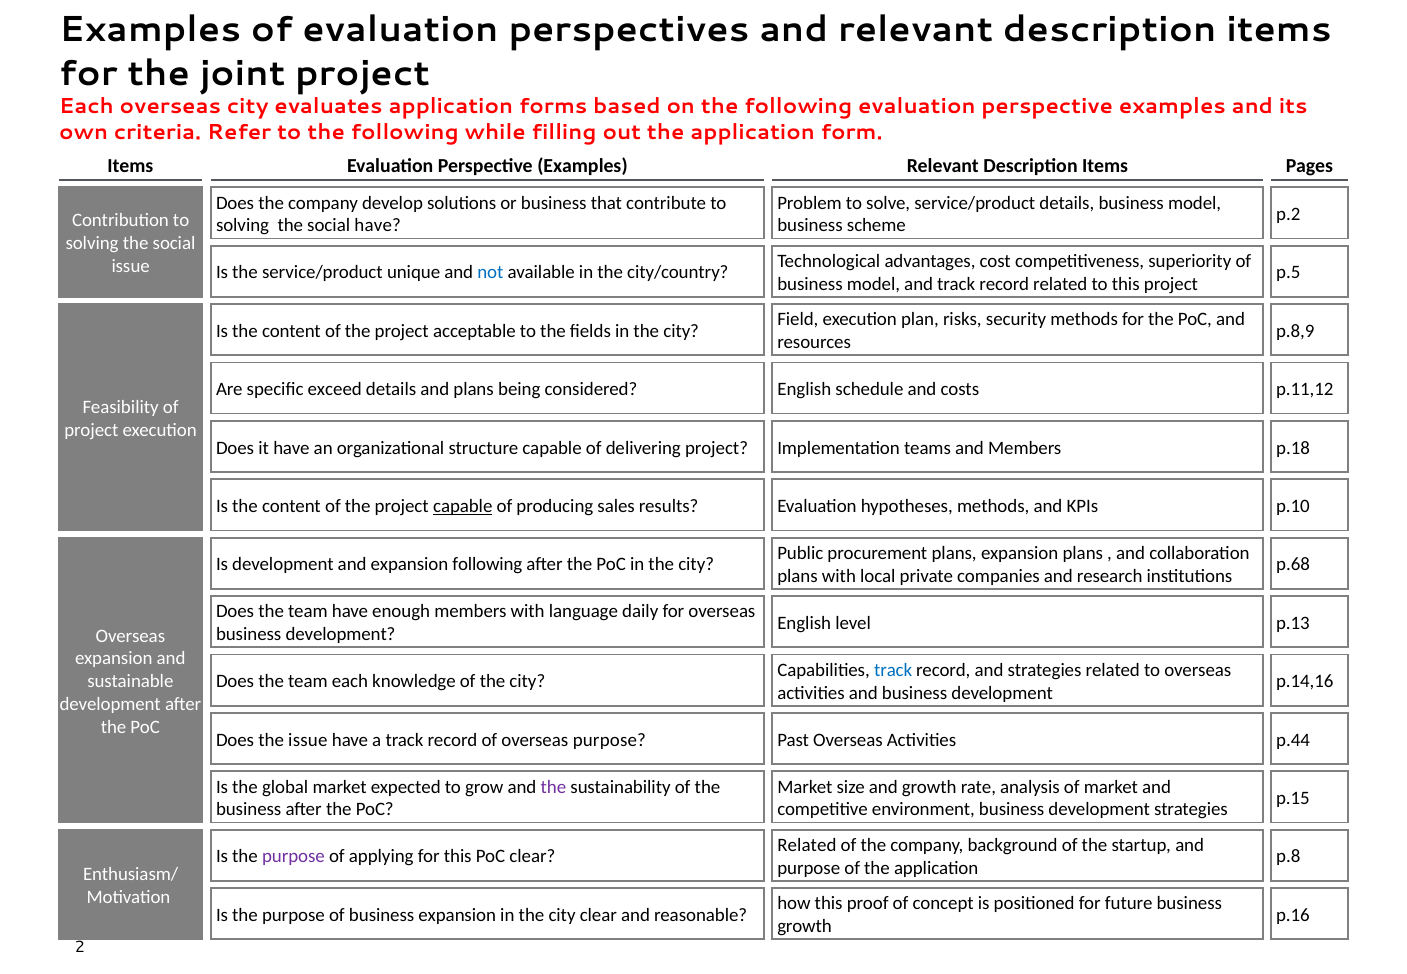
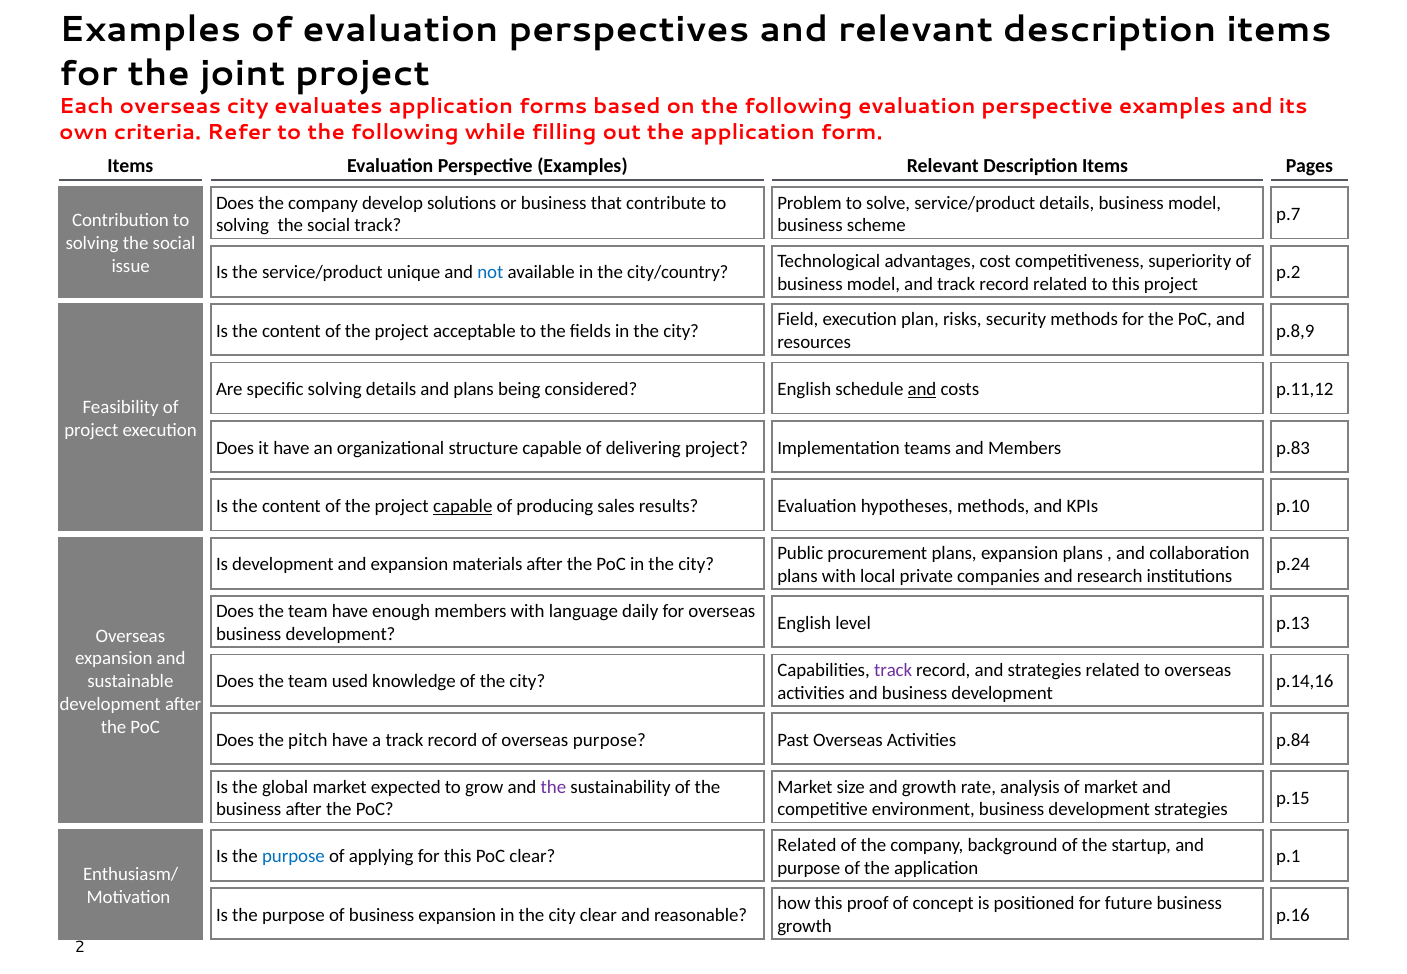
p.2: p.2 -> p.7 (1288, 214)
social have: have -> track (378, 226)
p.5: p.5 -> p.2 (1288, 273)
specific exceed: exceed -> solving (335, 389)
and underline: none -> present (922, 389)
p.18: p.18 -> p.83 (1293, 448)
expansion following: following -> materials (487, 565)
p.68: p.68 -> p.24 (1293, 565)
track colour: blue -> purple (893, 670)
team each: each -> used (350, 681)
the issue: issue -> pitch (308, 740)
p.44: p.44 -> p.84 (1293, 740)
purpose colour: purple -> blue (293, 857)
p.8: p.8 -> p.1 (1288, 857)
